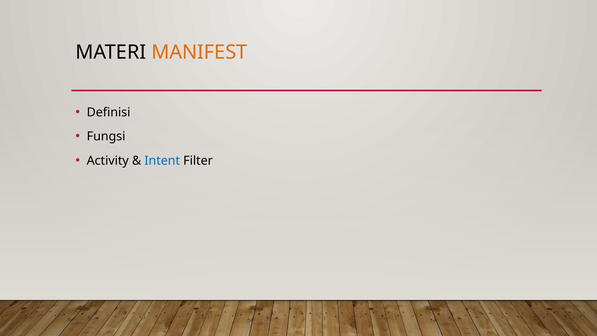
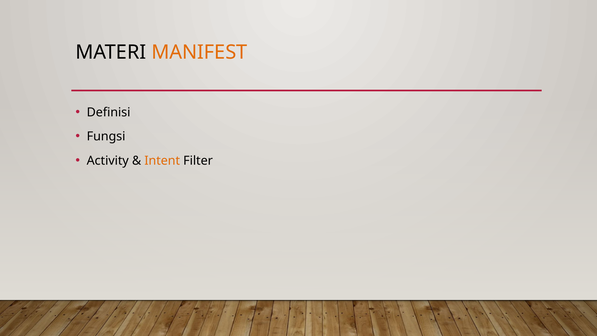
Intent colour: blue -> orange (162, 161)
